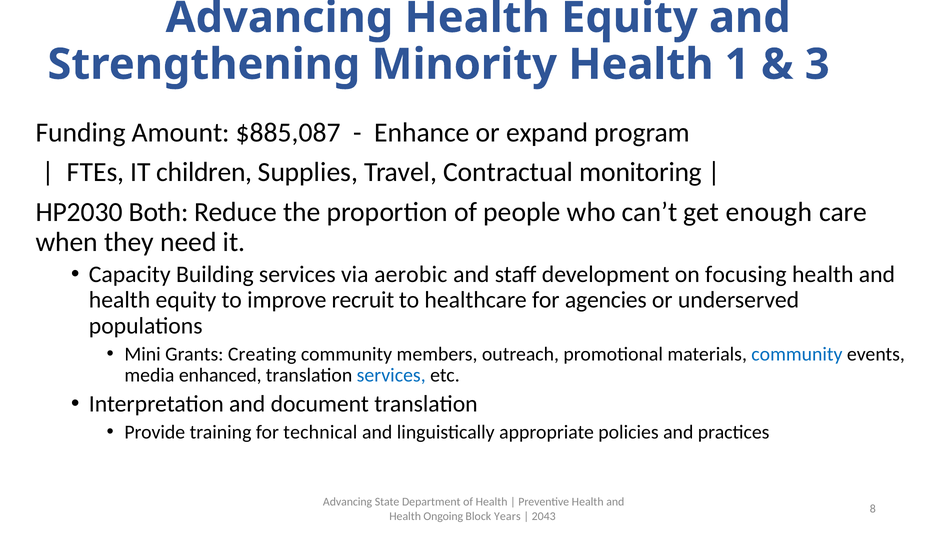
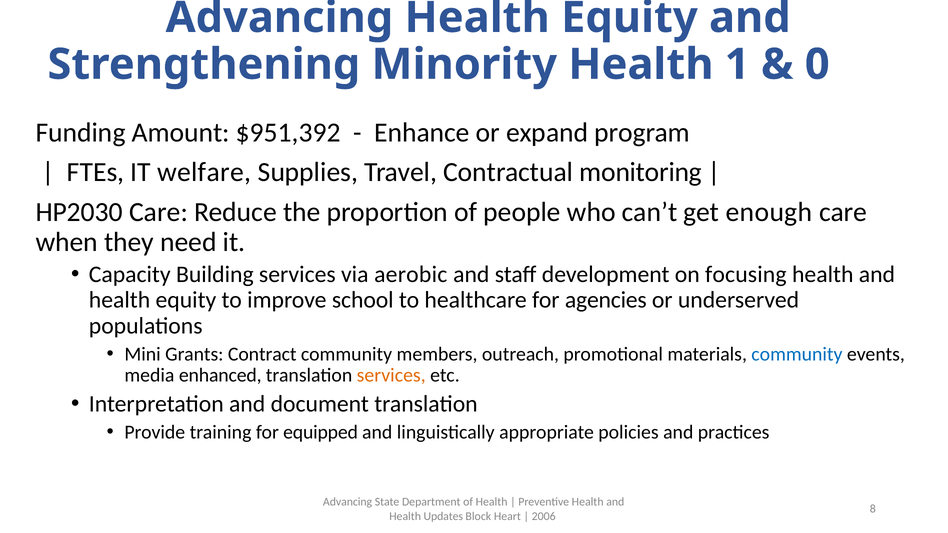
3: 3 -> 0 (817, 65)
$885,087: $885,087 -> $951,392 (288, 133)
children: children -> welfare (204, 172)
HP2030 Both: Both -> Care (159, 212)
recruit: recruit -> school (363, 300)
Creating: Creating -> Contract (262, 354)
services colour: blue -> orange (391, 376)
technical: technical -> equipped (321, 432)
Ongoing: Ongoing -> Updates (443, 516)
Years: Years -> Heart (507, 516)
2043: 2043 -> 2006 (544, 516)
